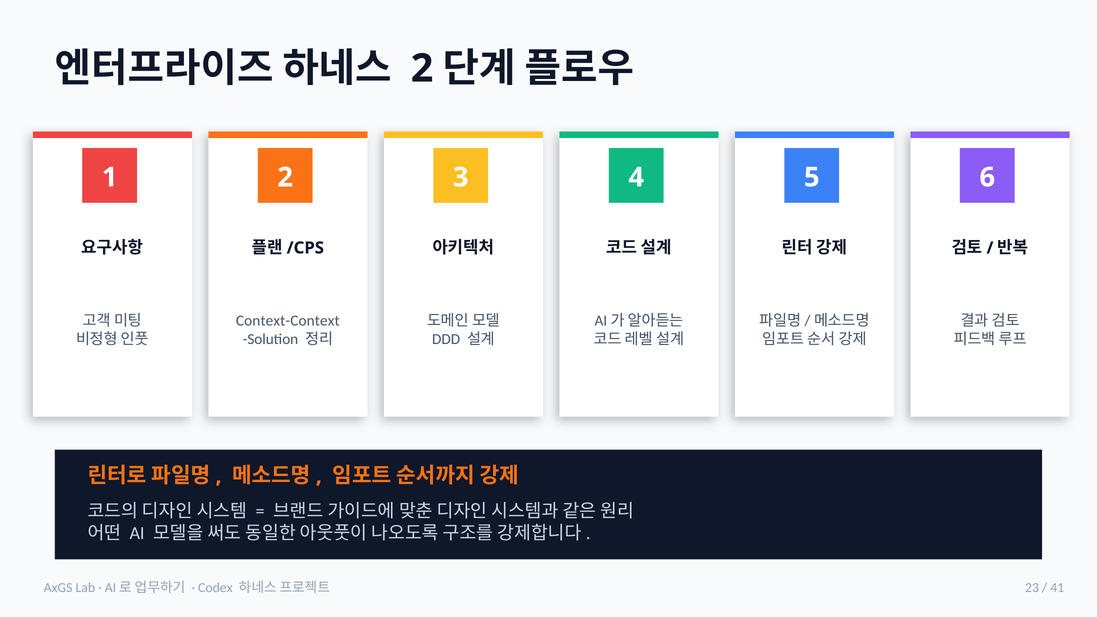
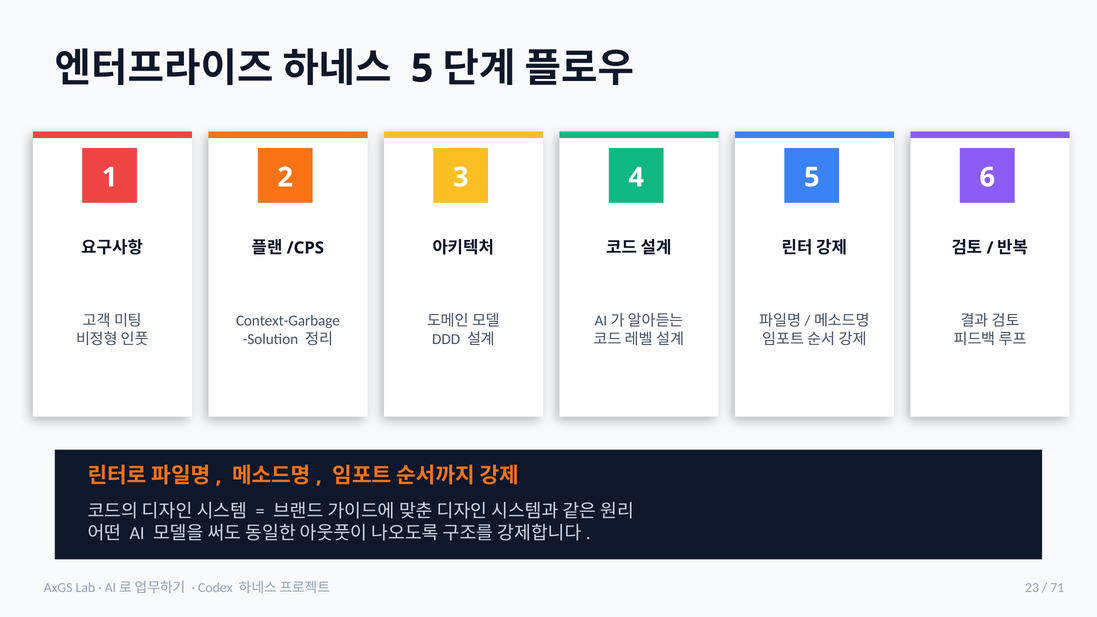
2: 2 -> 5 (422, 69)
Context-Context: Context-Context -> Context-Garbage (288, 321)
41: 41 -> 71 (1057, 588)
